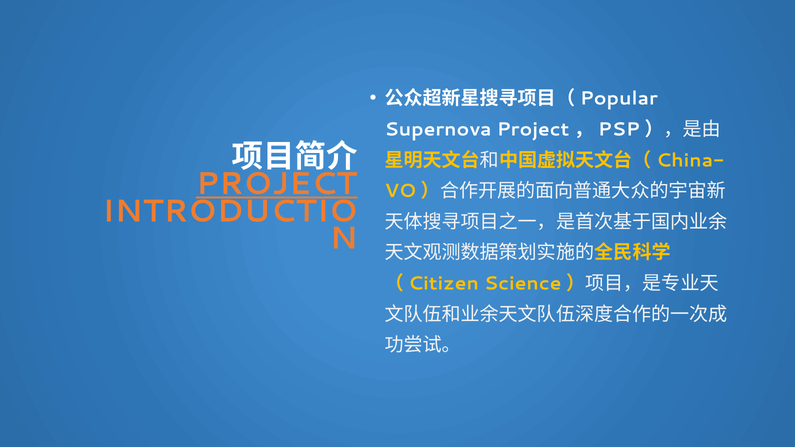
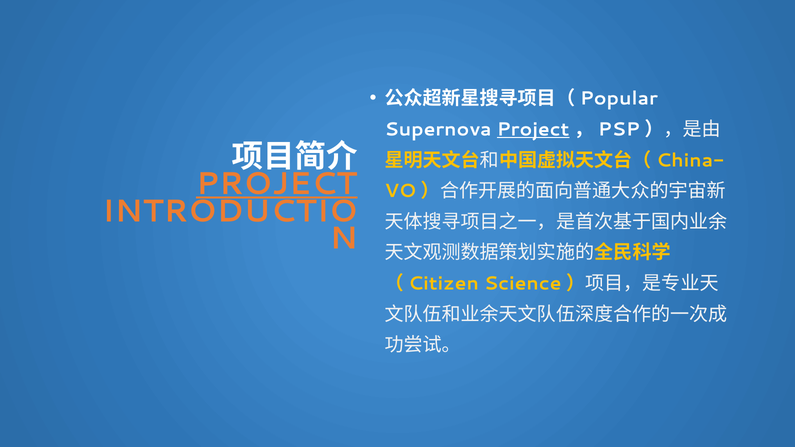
Project underline: none -> present (533, 130)
